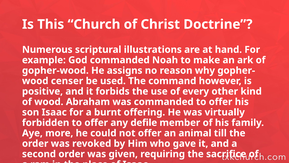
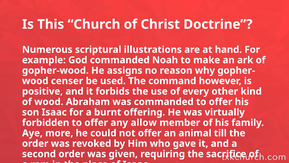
defile: defile -> allow (144, 122)
